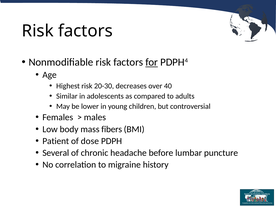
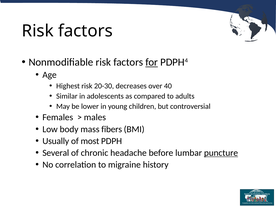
Patient: Patient -> Usually (56, 141)
dose: dose -> most (90, 141)
puncture underline: none -> present (221, 153)
